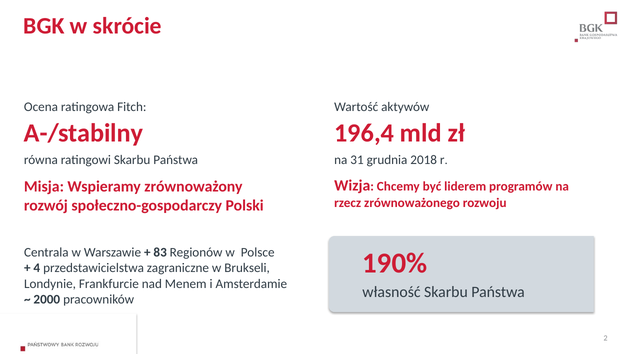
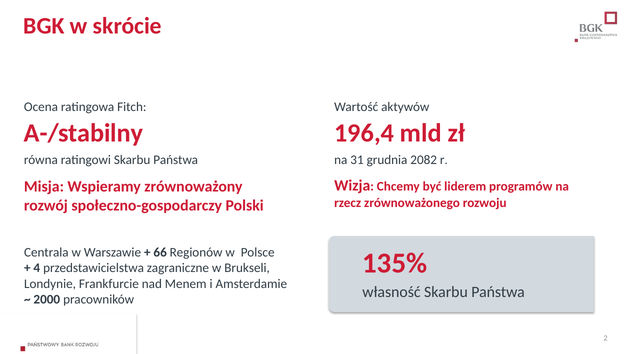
2018: 2018 -> 2082 (424, 160)
83: 83 -> 66 (160, 253)
190%: 190% -> 135% (395, 263)
